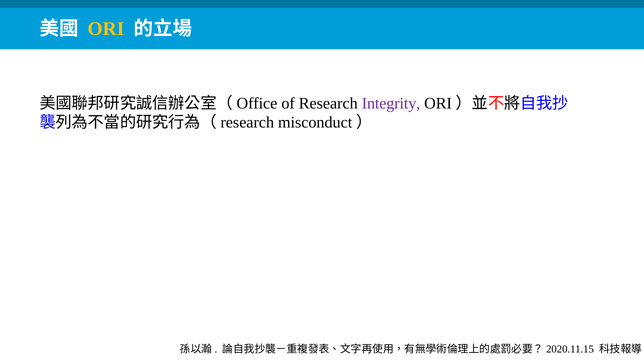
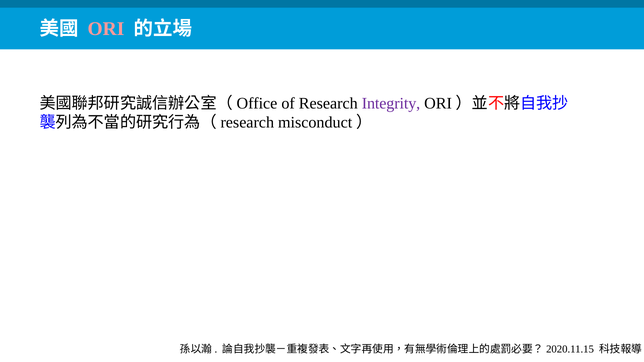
ORI colour: yellow -> pink (106, 29)
